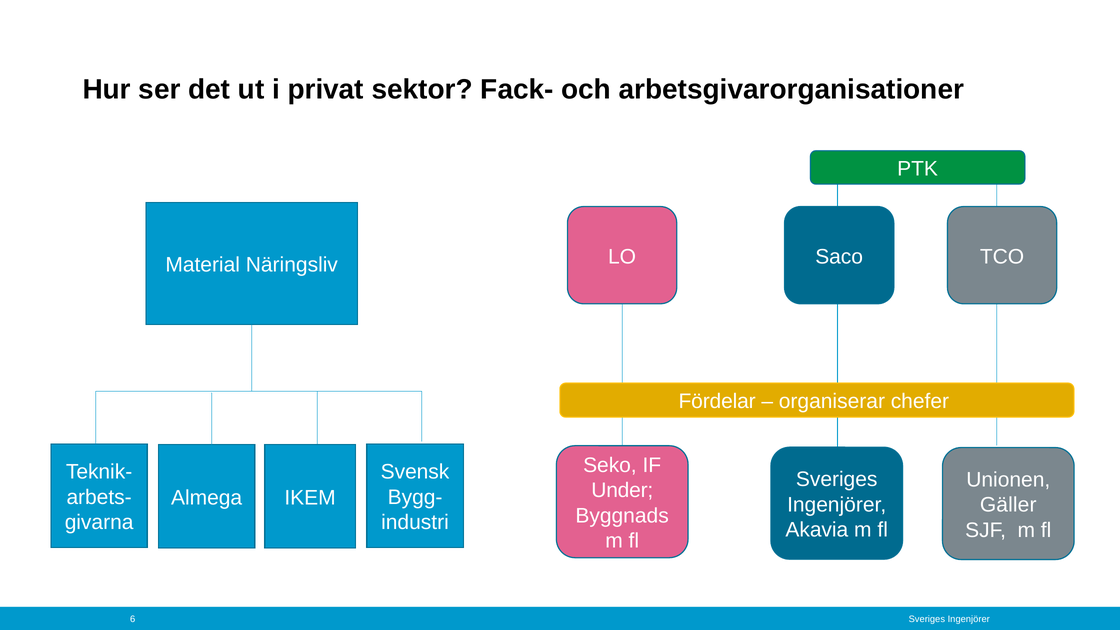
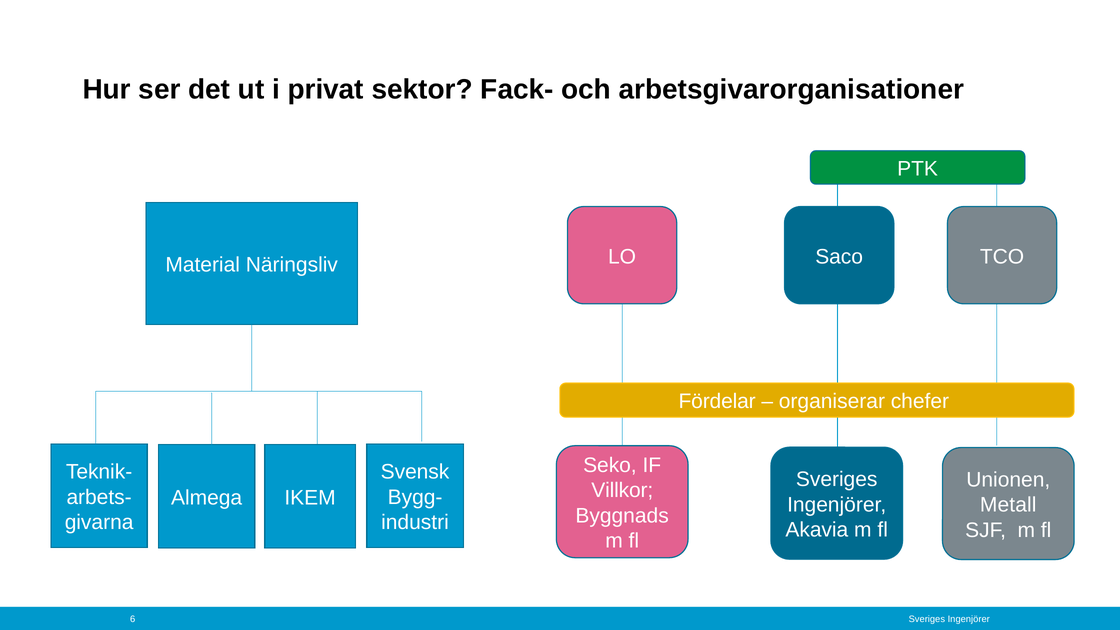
Under: Under -> Villkor (622, 491)
Gäller: Gäller -> Metall (1008, 505)
